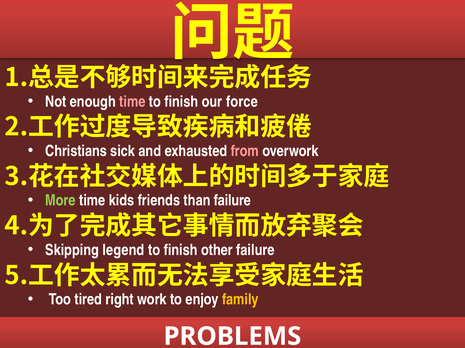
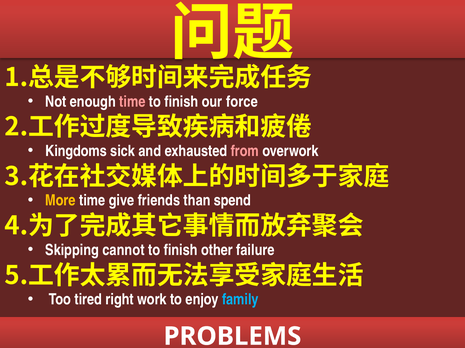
Christians: Christians -> Kingdoms (76, 151)
More colour: light green -> yellow (60, 201)
kids: kids -> give (121, 201)
than failure: failure -> spend (232, 201)
legend: legend -> cannot (124, 251)
family colour: yellow -> light blue (240, 300)
